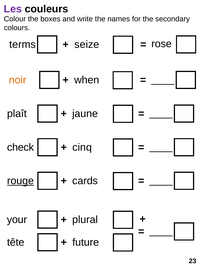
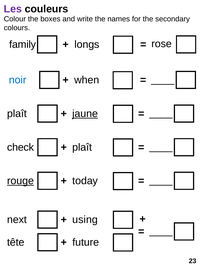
terms: terms -> family (23, 45)
seize: seize -> longs (87, 45)
noir colour: orange -> blue (18, 80)
jaune underline: none -> present (85, 114)
cinq: cinq -> plaît (82, 147)
cards: cards -> today (85, 181)
your: your -> next (17, 220)
plural: plural -> using (85, 220)
